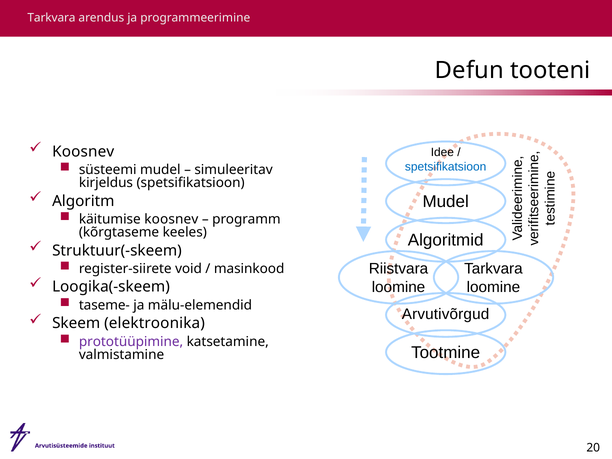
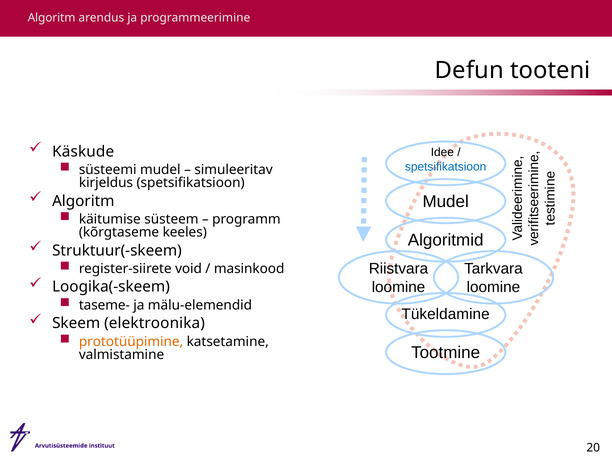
Tarkvara: Tarkvara -> Algoritm (52, 18)
Koosnev: Koosnev -> Käskude (83, 151)
käitumise koosnev: koosnev -> süsteem (171, 219)
Arvutivõrgud: Arvutivõrgud -> Tükeldamine (446, 314)
prototüüpimine colour: purple -> orange (131, 342)
